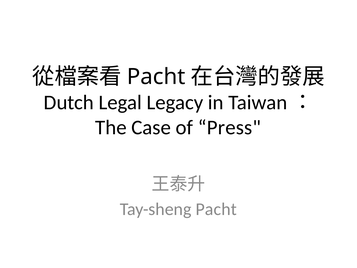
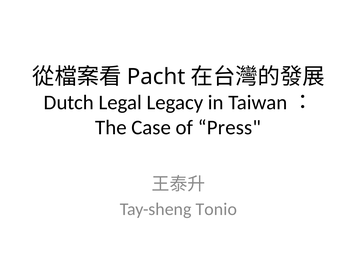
Tay-sheng Pacht: Pacht -> Tonio (216, 209)
